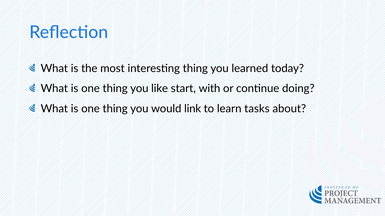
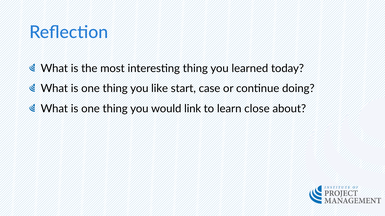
with: with -> case (209, 89)
tasks: tasks -> close (257, 109)
